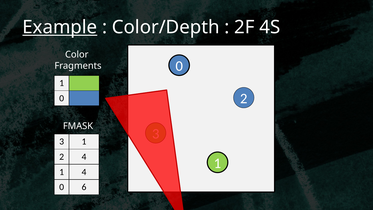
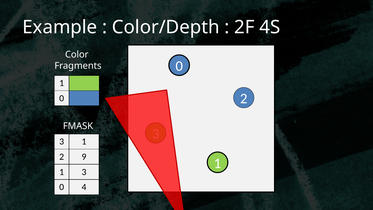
Example underline: present -> none (60, 27)
2 4: 4 -> 9 (84, 157)
1 4: 4 -> 3 (84, 172)
6: 6 -> 4 (84, 187)
